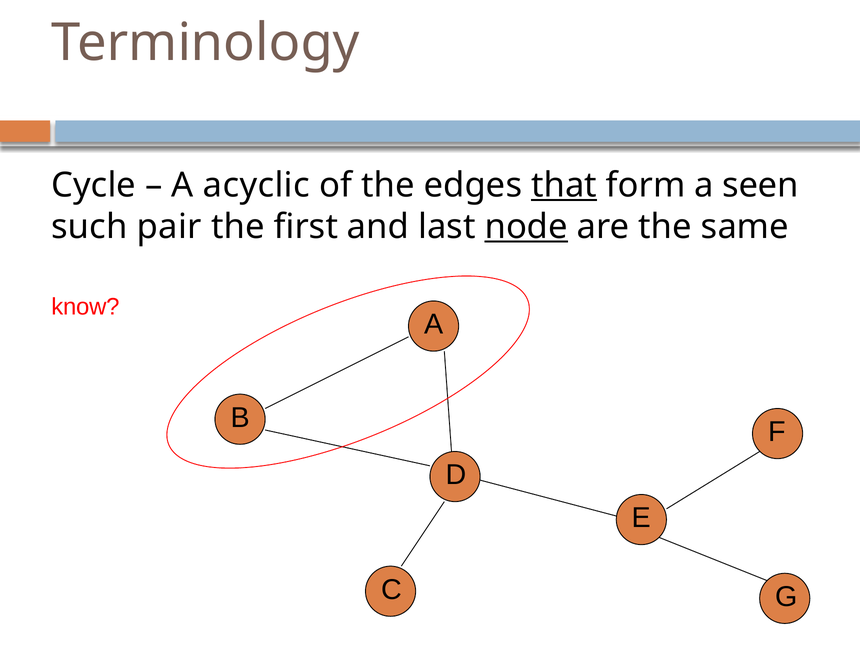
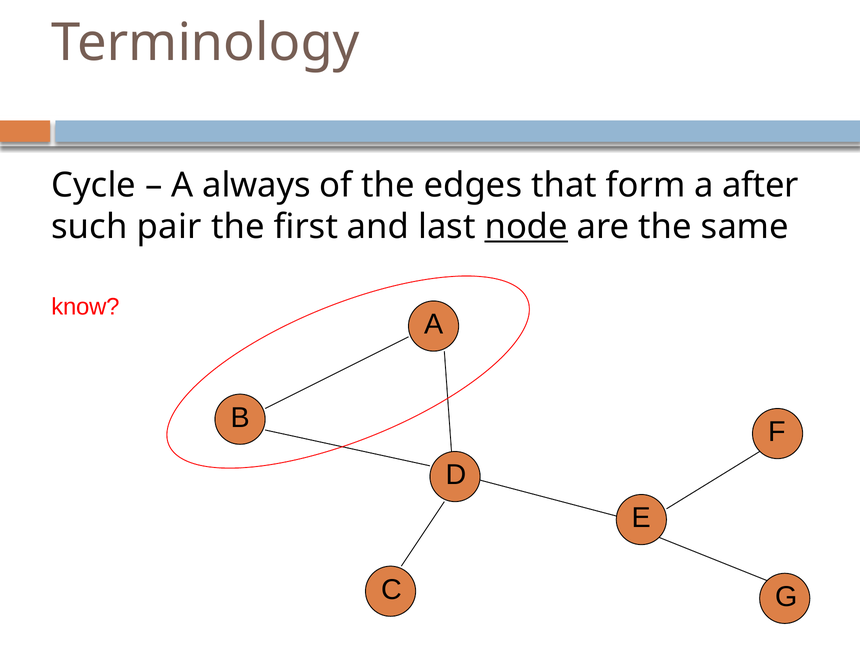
acyclic: acyclic -> always (257, 185)
that underline: present -> none (564, 185)
seen: seen -> after (760, 185)
